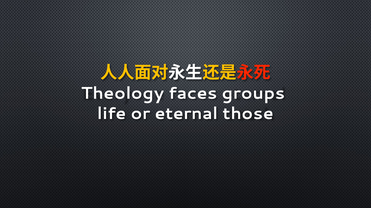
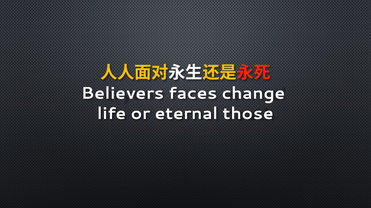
Theology: Theology -> Believers (123, 93)
groups: groups -> change (253, 93)
